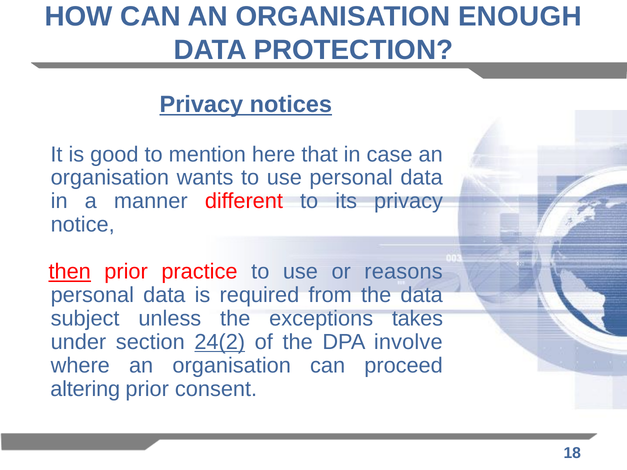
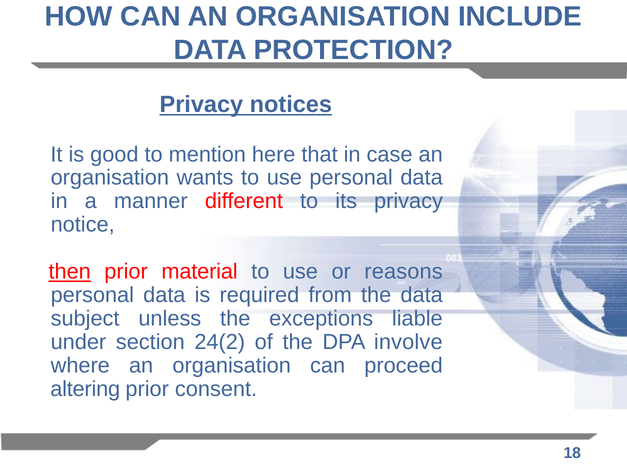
ENOUGH: ENOUGH -> INCLUDE (520, 17)
practice: practice -> material (200, 272)
takes: takes -> liable (417, 319)
24(2 underline: present -> none (220, 342)
